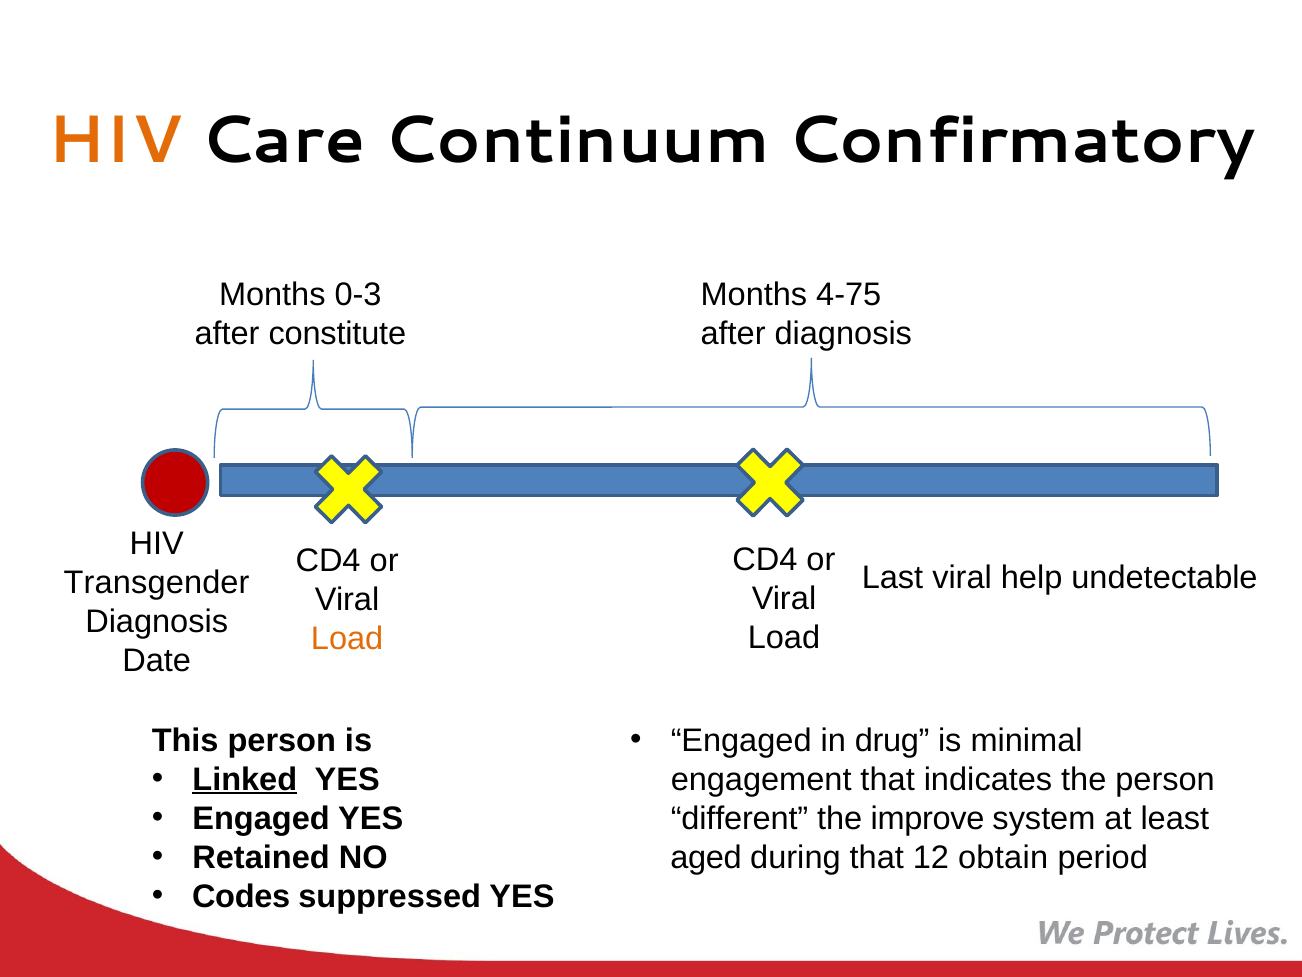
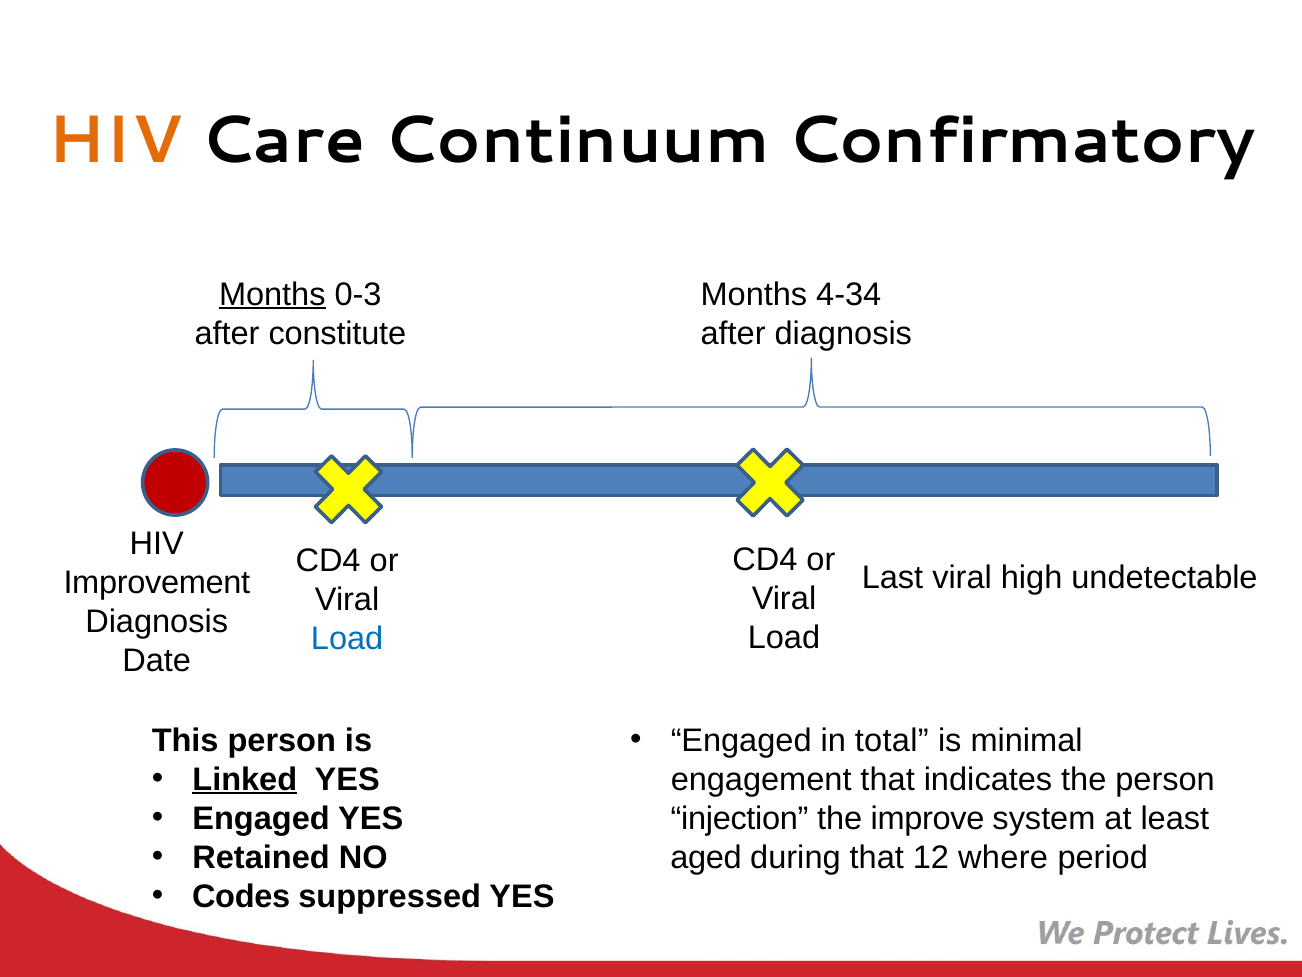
Months underline: none -> present (272, 294)
4-75: 4-75 -> 4-34 (849, 294)
help: help -> high (1032, 577)
Transgender: Transgender -> Improvement (157, 582)
Load colour: orange -> blue (347, 639)
drug: drug -> total (892, 740)
different: different -> injection (740, 818)
obtain: obtain -> where (1003, 857)
